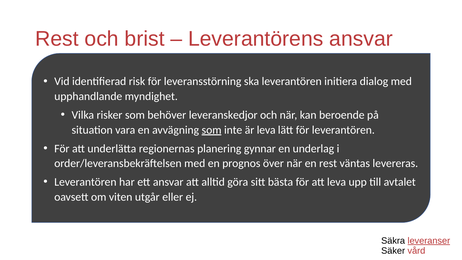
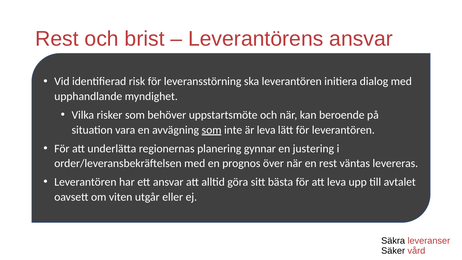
leveranskedjor: leveranskedjor -> uppstartsmöte (223, 115)
underlag: underlag -> justering (313, 148)
leveranser underline: present -> none (429, 241)
